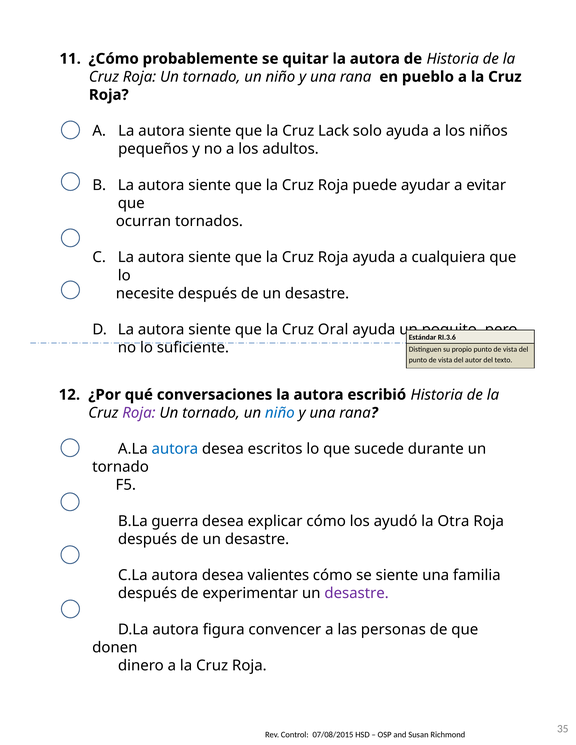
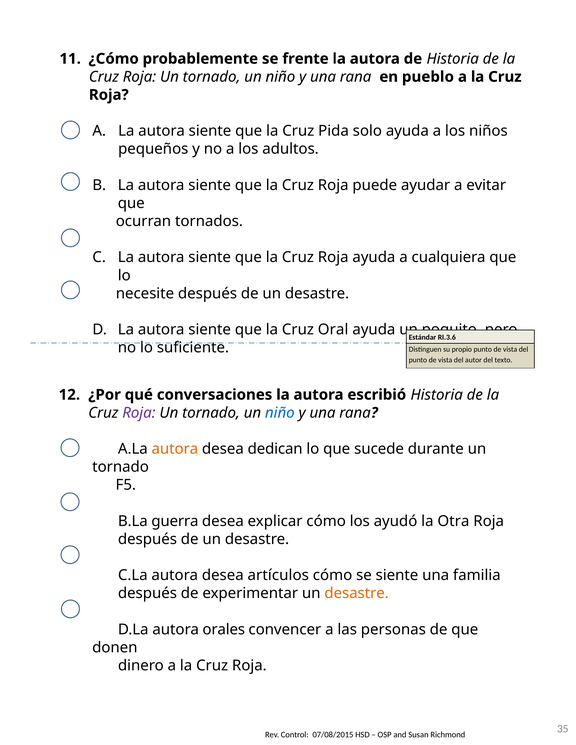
quitar: quitar -> frente (306, 59)
Lack: Lack -> Pida (334, 131)
autora colour: blue -> orange (175, 449)
escritos: escritos -> dedican (275, 449)
valientes: valientes -> artículos (278, 576)
desastre colour: purple -> orange (357, 594)
figura: figura -> orales (224, 630)
